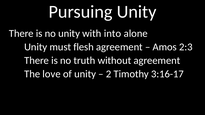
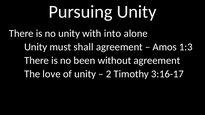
flesh: flesh -> shall (83, 47)
2:3: 2:3 -> 1:3 (186, 47)
truth: truth -> been (84, 61)
